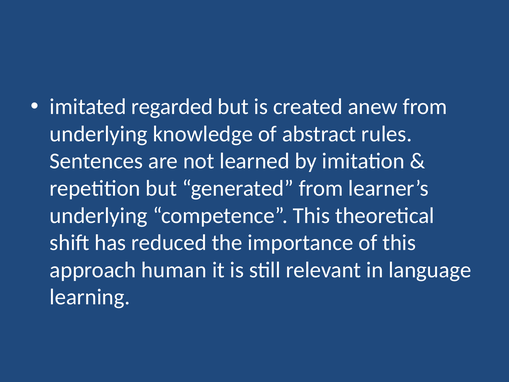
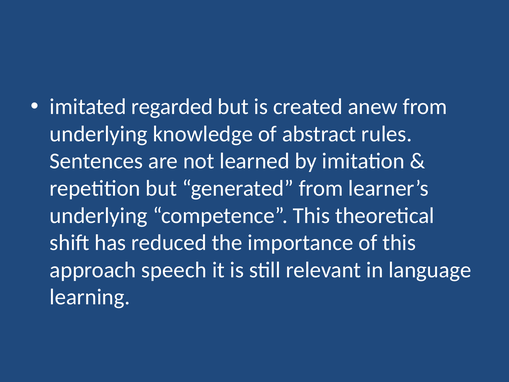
human: human -> speech (174, 270)
